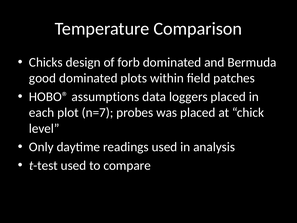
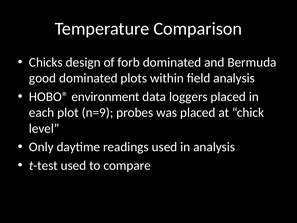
field patches: patches -> analysis (234, 78)
assumptions: assumptions -> environment (105, 97)
n=7: n=7 -> n=9 (98, 112)
